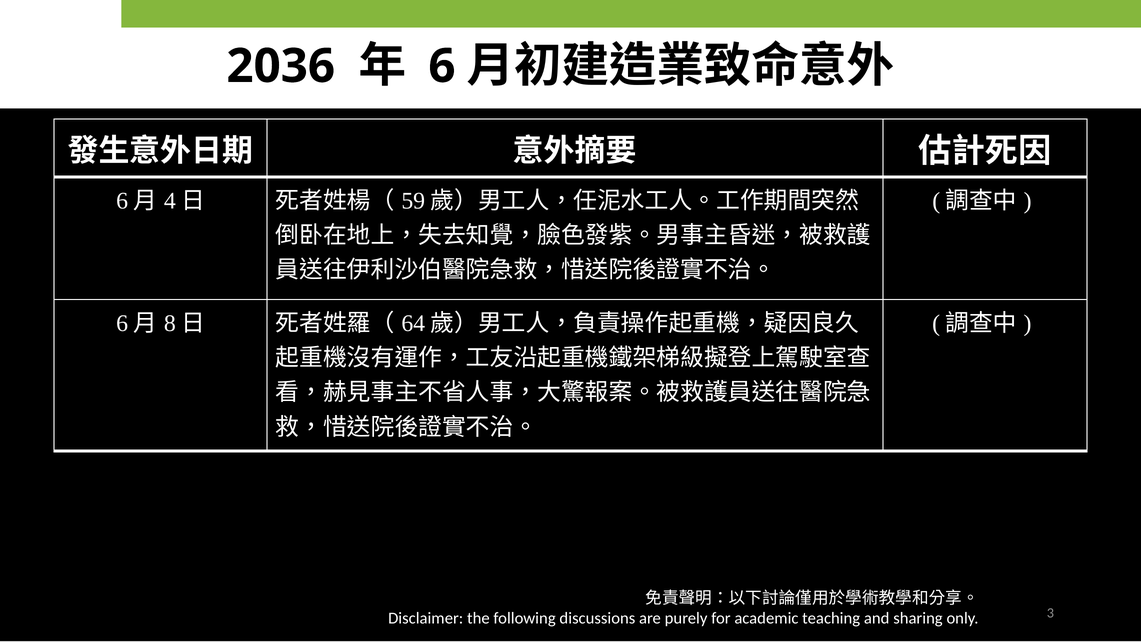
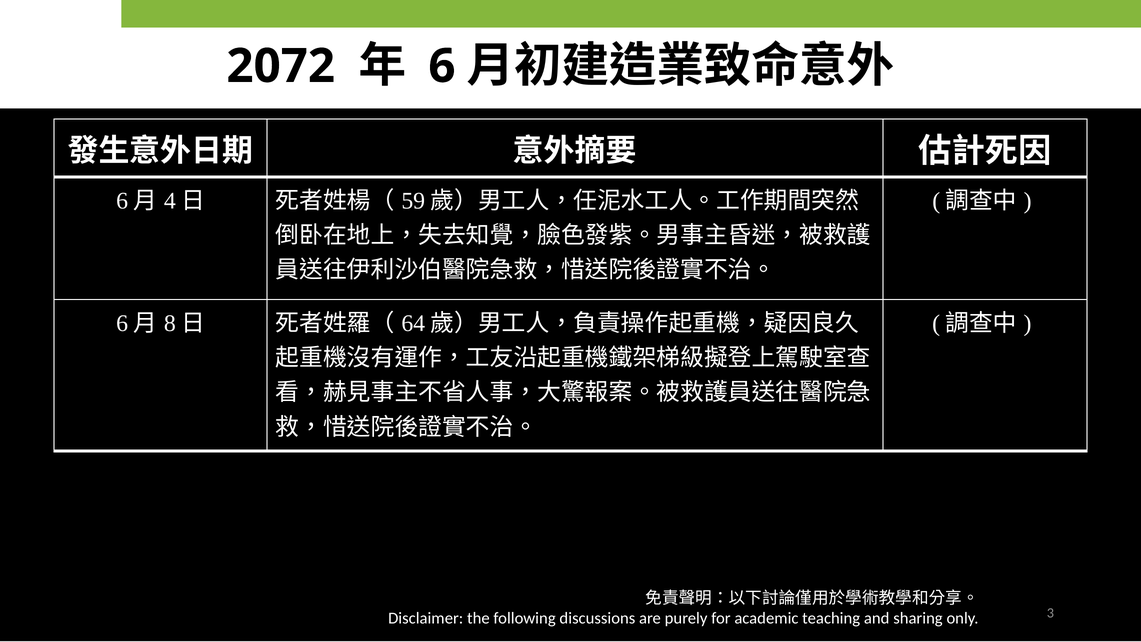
2036: 2036 -> 2072 (281, 66)
